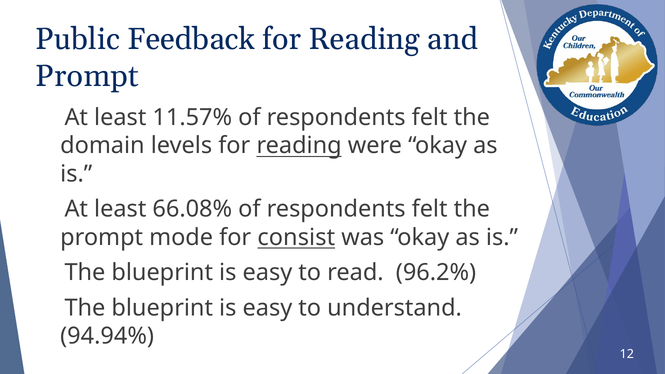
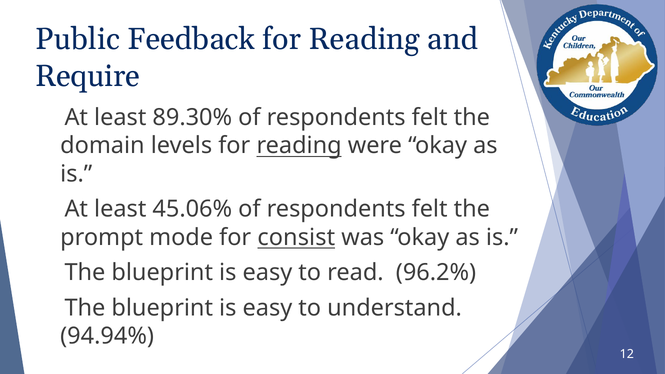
Prompt: Prompt -> Require (87, 76)
11.57%: 11.57% -> 89.30% (192, 117)
66.08%: 66.08% -> 45.06% (192, 209)
